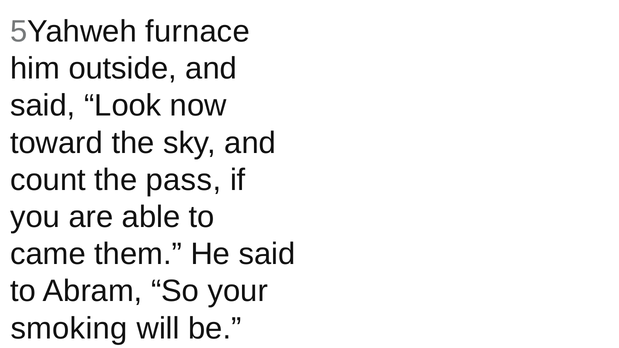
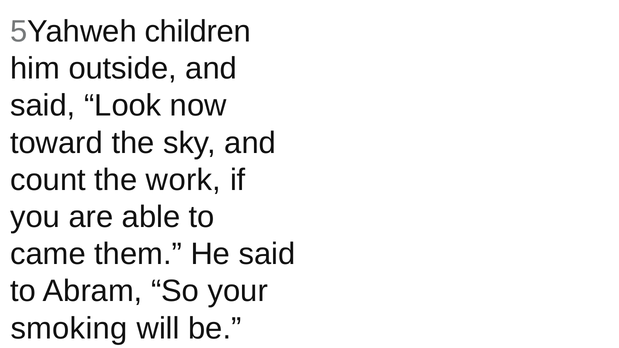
furnace: furnace -> children (198, 31)
pass: pass -> work (183, 180)
